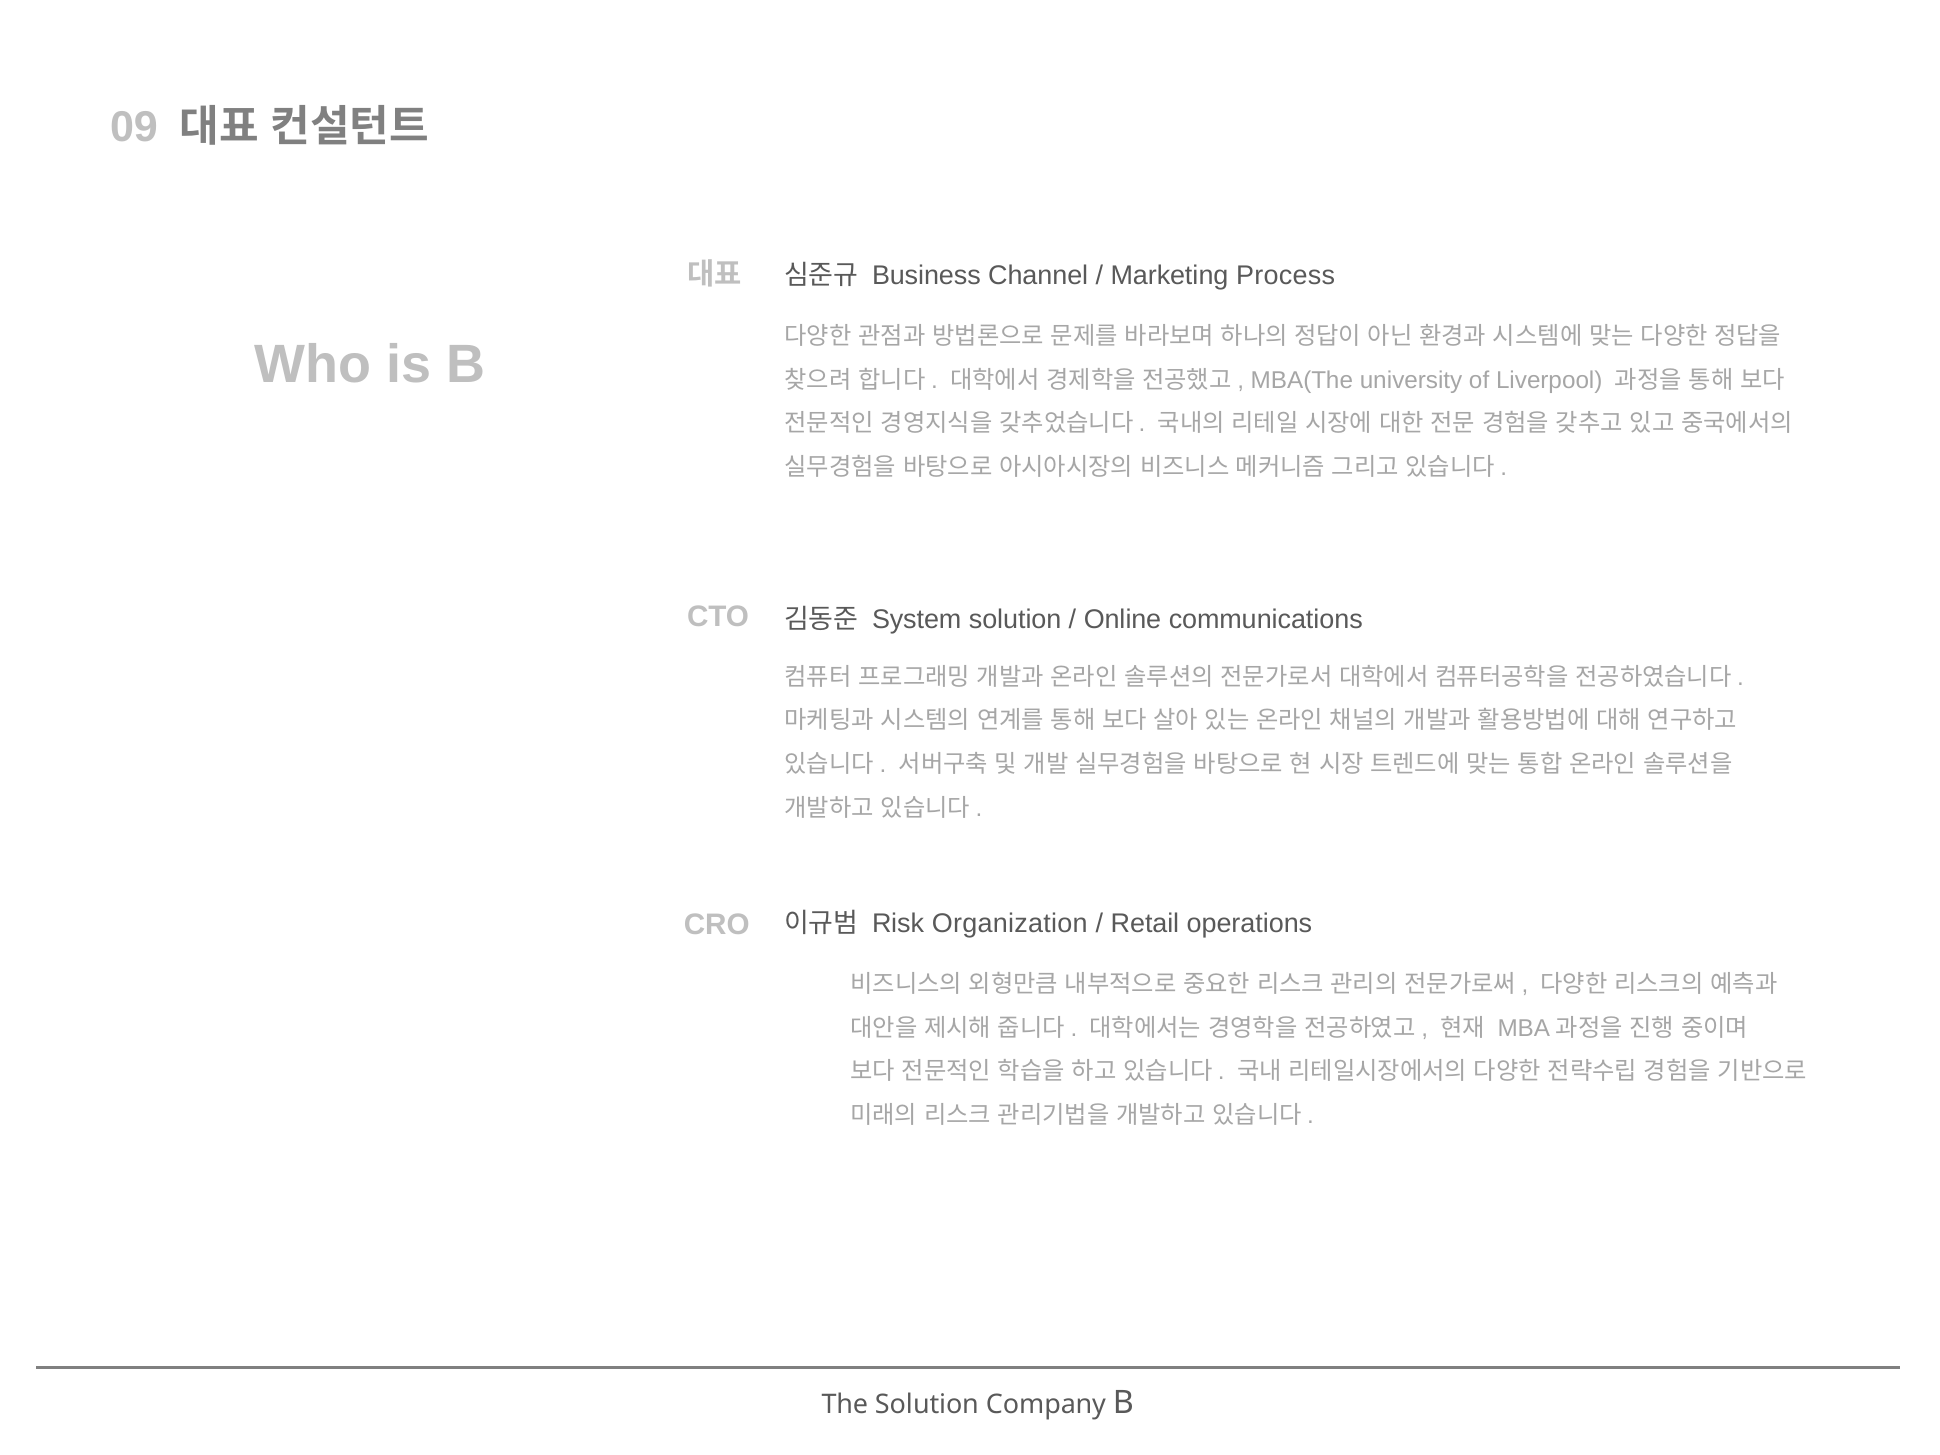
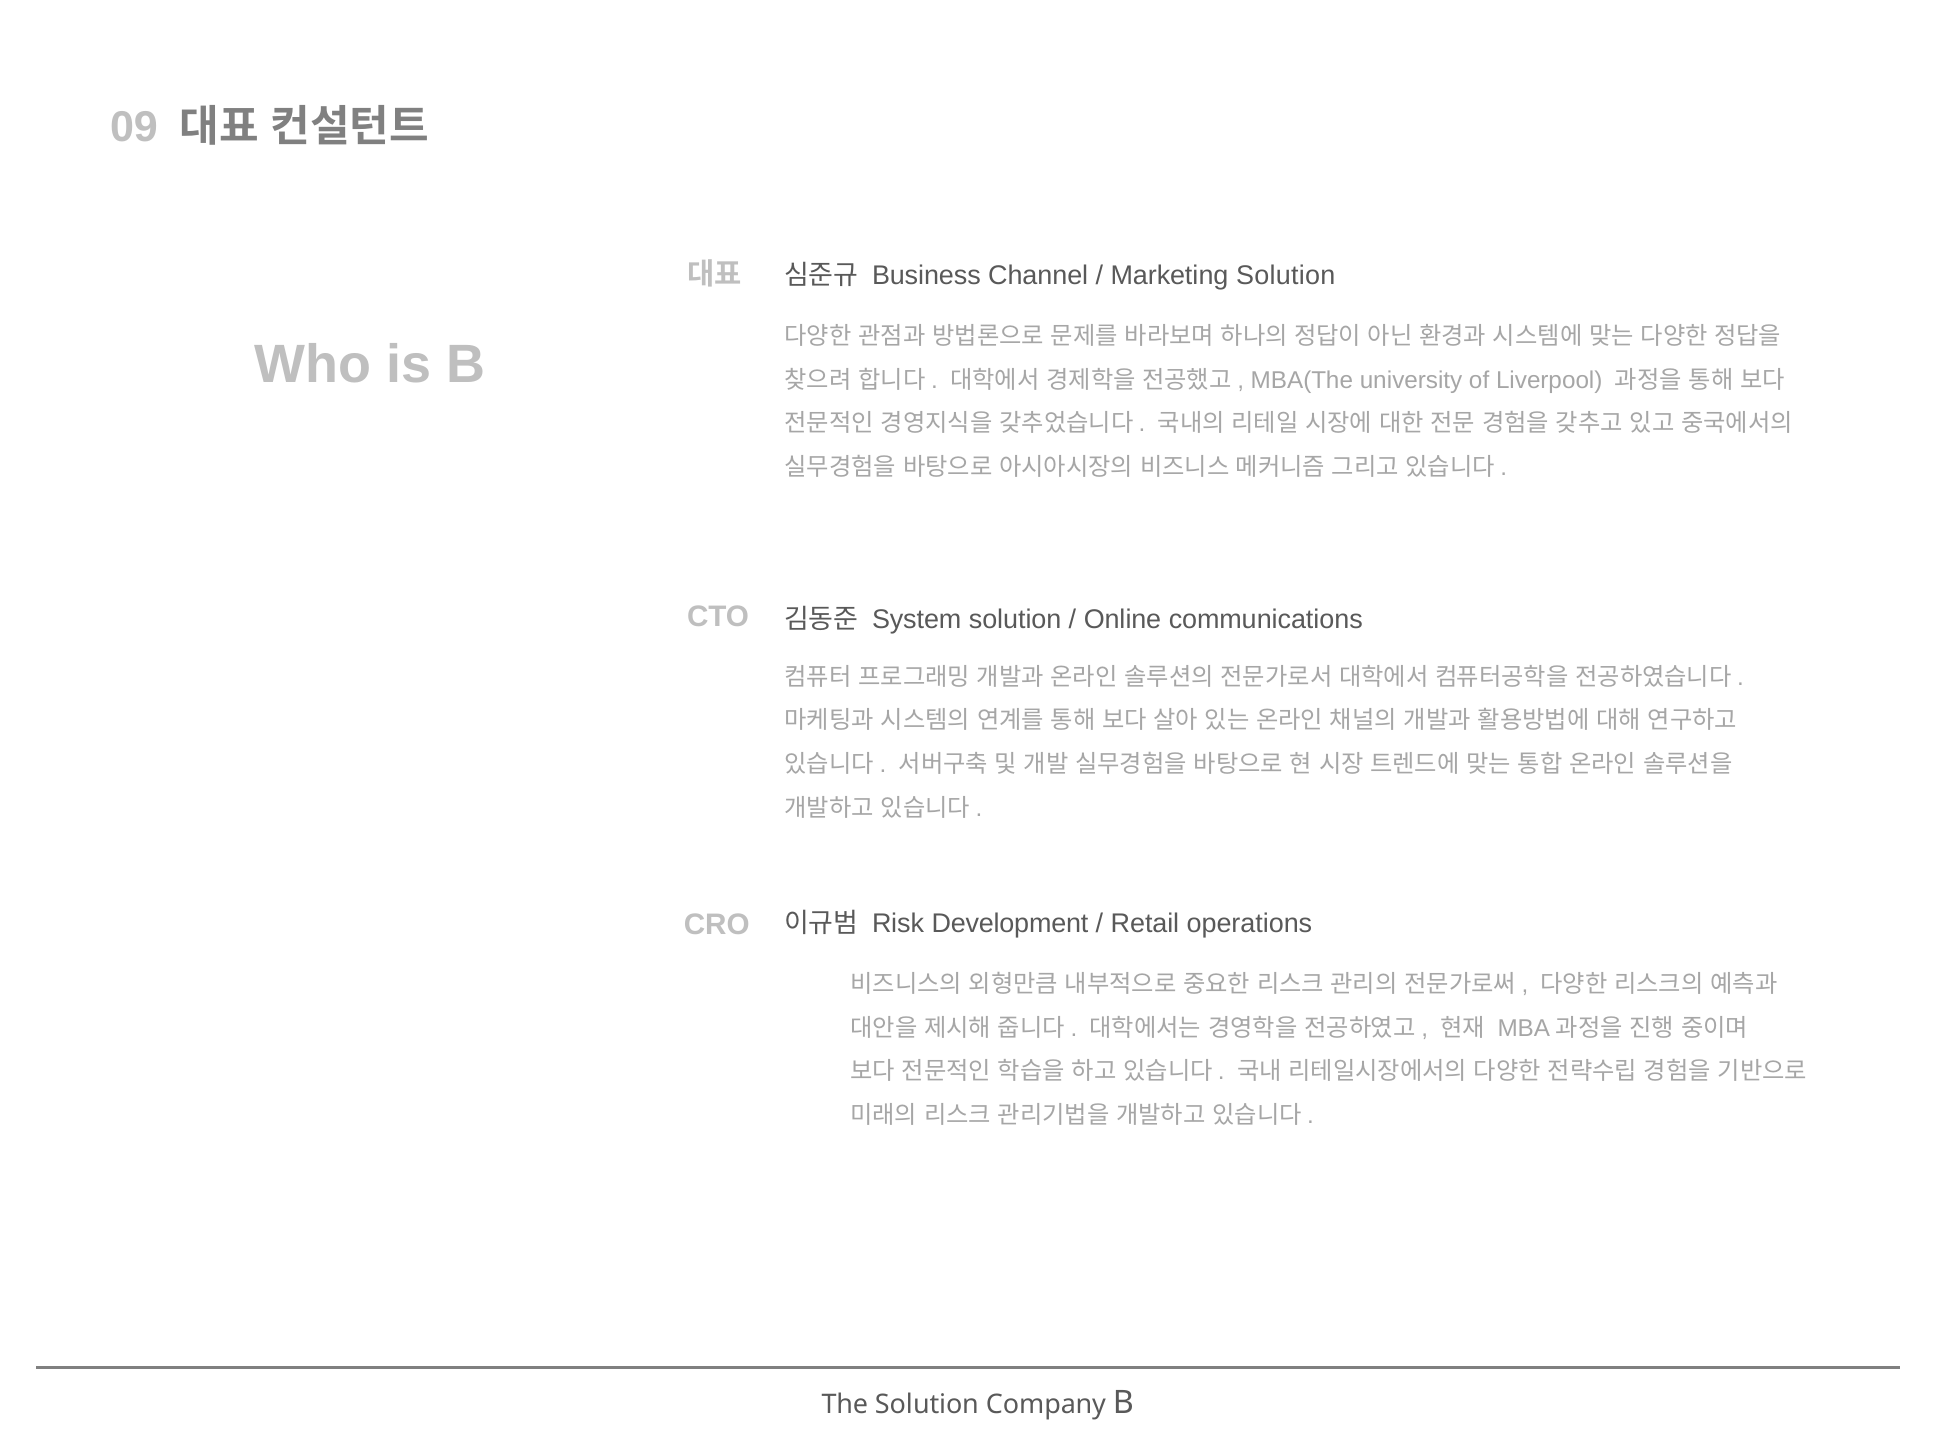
Marketing Process: Process -> Solution (1286, 275)
Organization: Organization -> Development (1010, 924)
